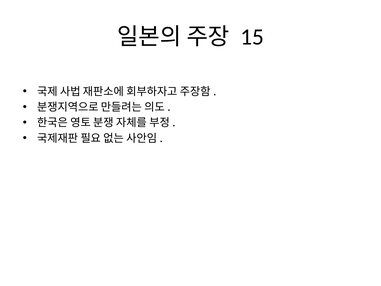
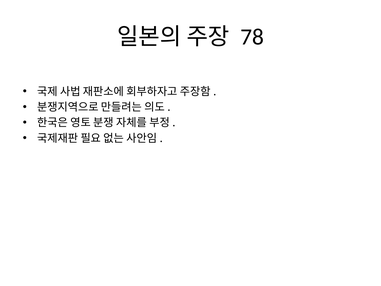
15: 15 -> 78 (252, 37)
